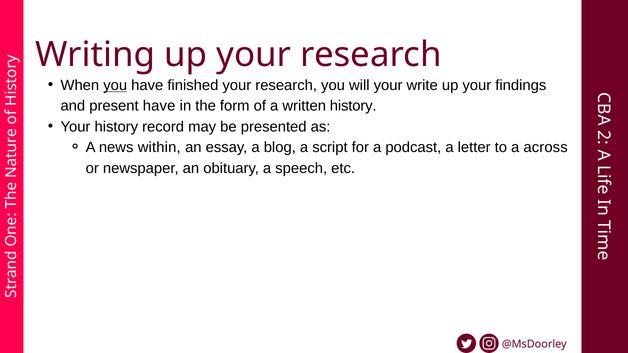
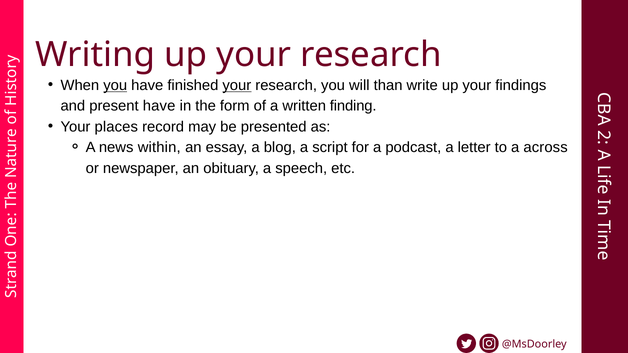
your underline: none -> present (237, 85)
will your: your -> than (388, 85)
written history: history -> finding (353, 106)
Your history: history -> places (116, 127)
